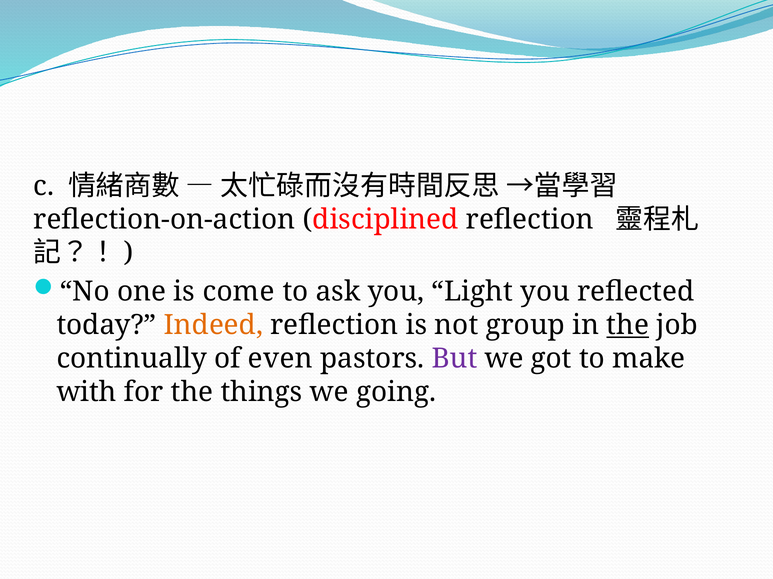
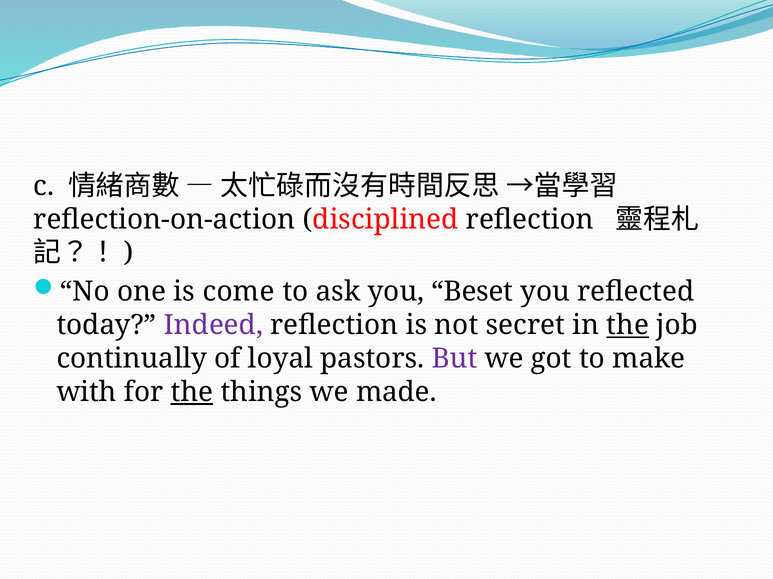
Light: Light -> Beset (472, 292)
Indeed colour: orange -> purple (213, 326)
group: group -> secret (525, 326)
even: even -> loyal (280, 359)
the underline: none -> present (192, 393)
going: going -> made (396, 393)
